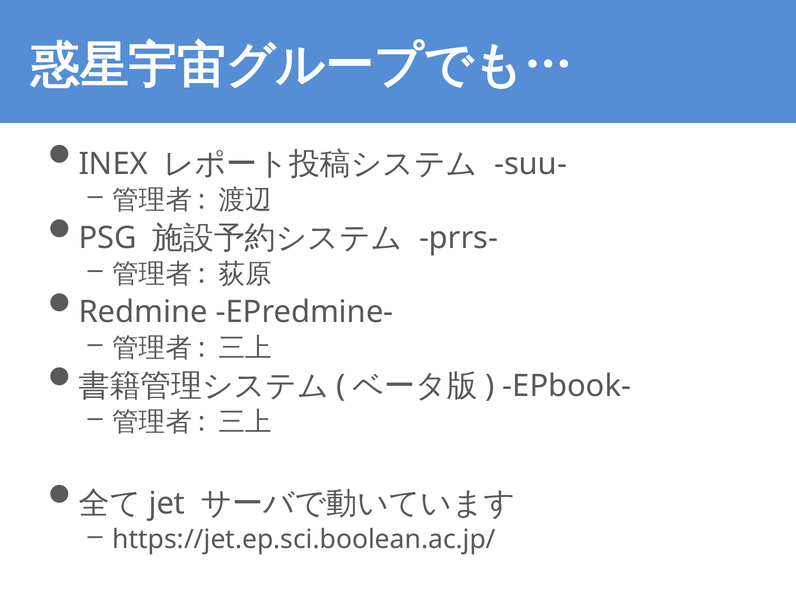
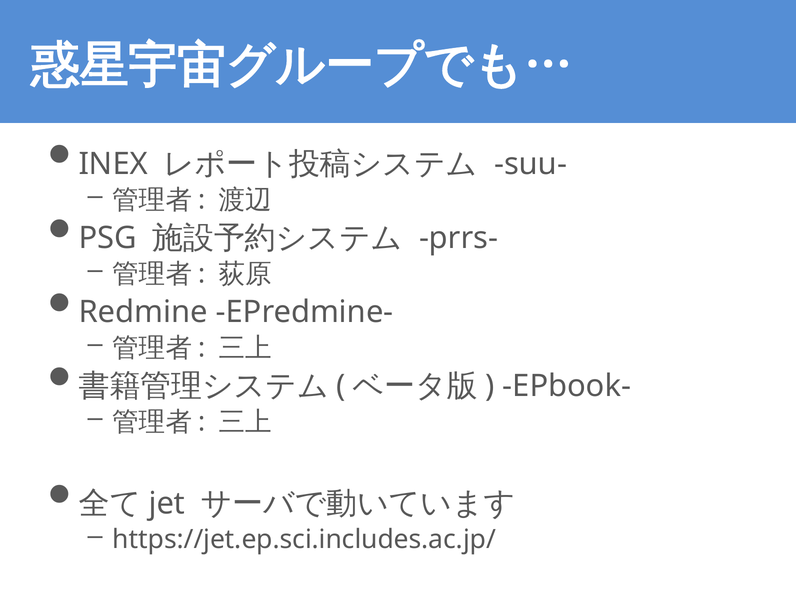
https://jet.ep.sci.boolean.ac.jp/: https://jet.ep.sci.boolean.ac.jp/ -> https://jet.ep.sci.includes.ac.jp/ (304, 540)
